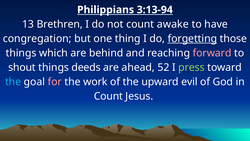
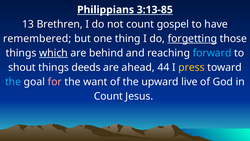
3:13-94: 3:13-94 -> 3:13-85 (155, 10)
awake: awake -> gospel (173, 24)
congregation: congregation -> remembered (37, 38)
which underline: none -> present (53, 53)
forward colour: pink -> light blue (212, 53)
52: 52 -> 44 (163, 67)
press colour: light green -> yellow (191, 67)
work: work -> want (95, 82)
evil: evil -> live (189, 82)
